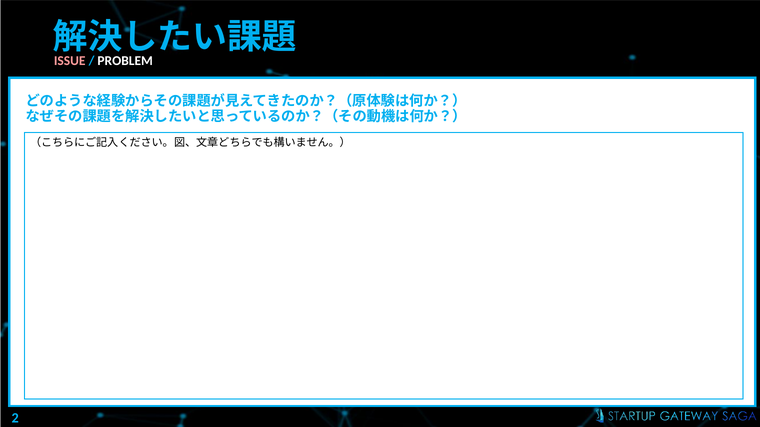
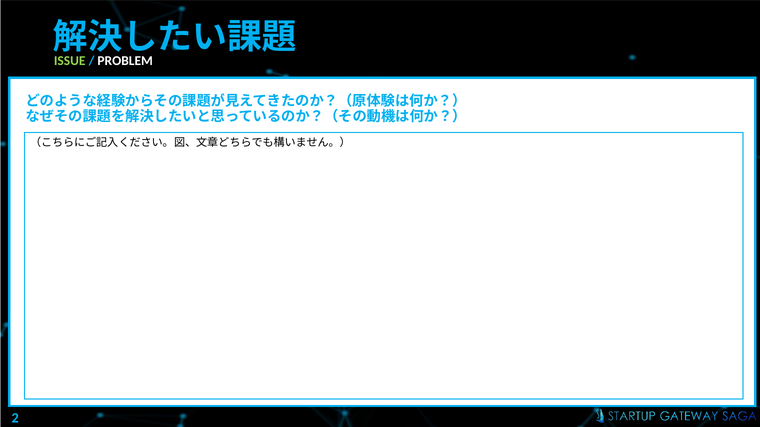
ISSUE colour: pink -> light green (70, 61)
